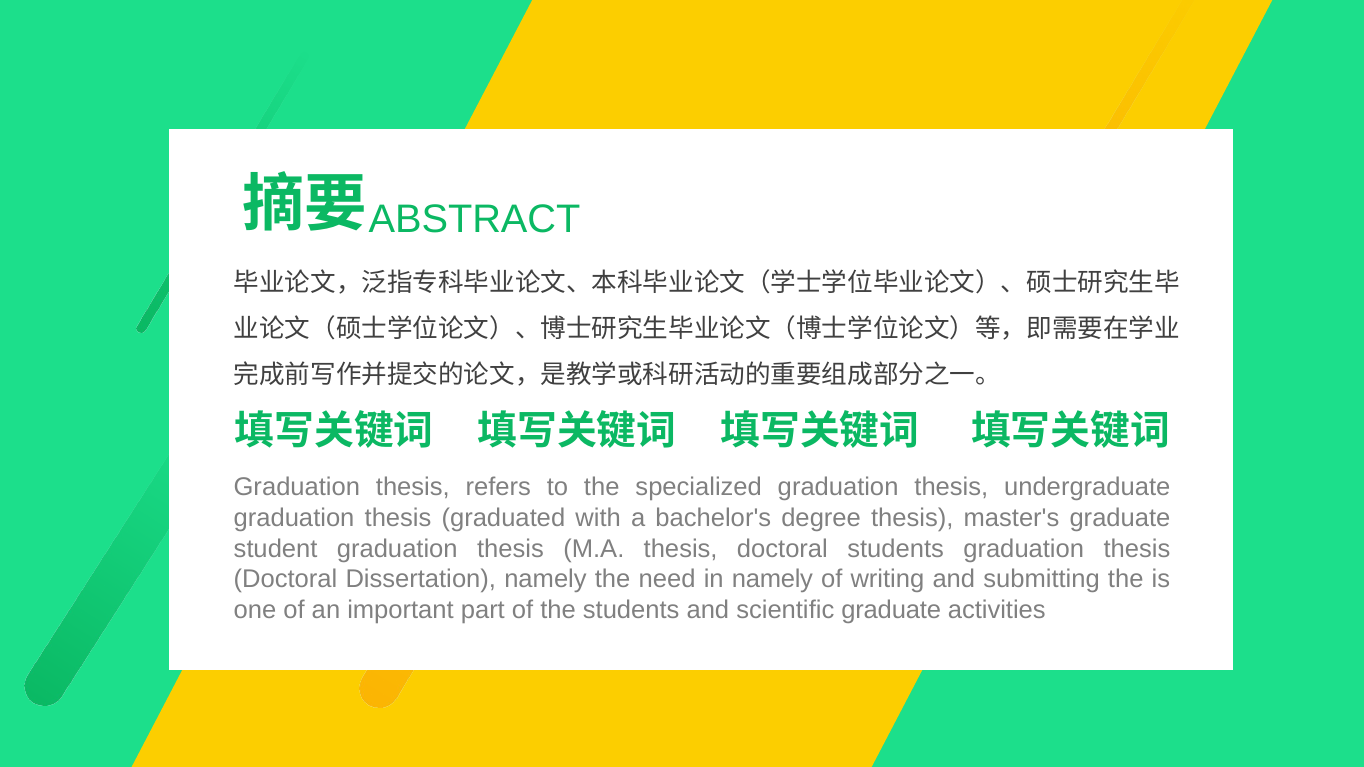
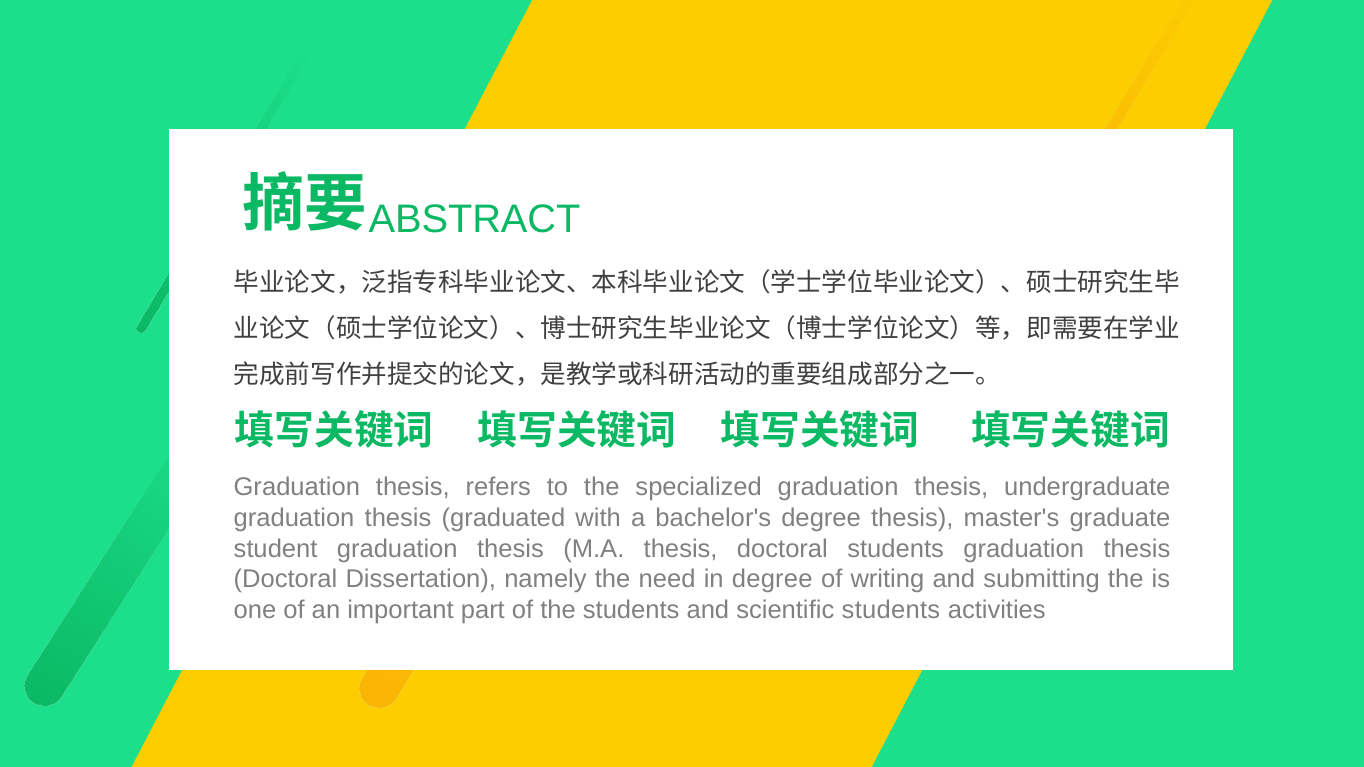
in namely: namely -> degree (772, 580)
scientific graduate: graduate -> students (891, 610)
